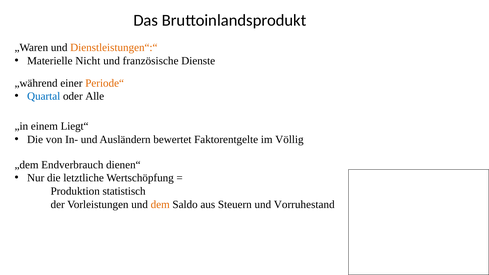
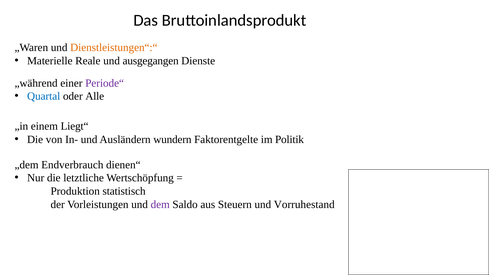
Nicht: Nicht -> Reale (88, 61)
französische: französische -> ausgegangen (151, 61)
Periode“ colour: orange -> purple (105, 83)
bewertet: bewertet -> wundern (172, 140)
Völlig: Völlig -> Politik (290, 140)
dem colour: orange -> purple (160, 205)
